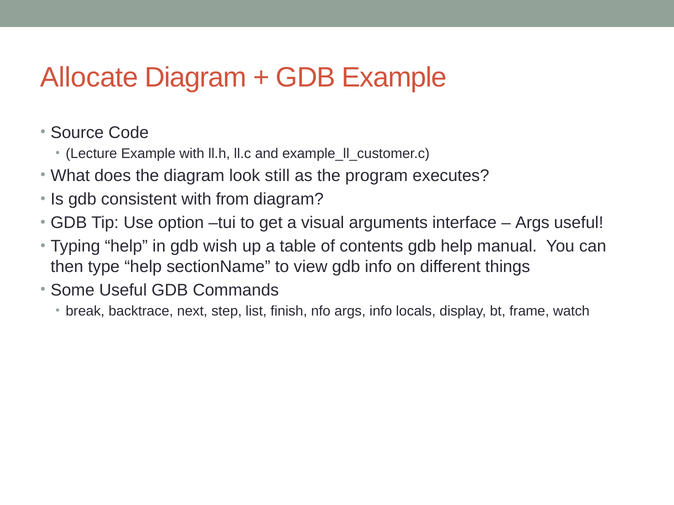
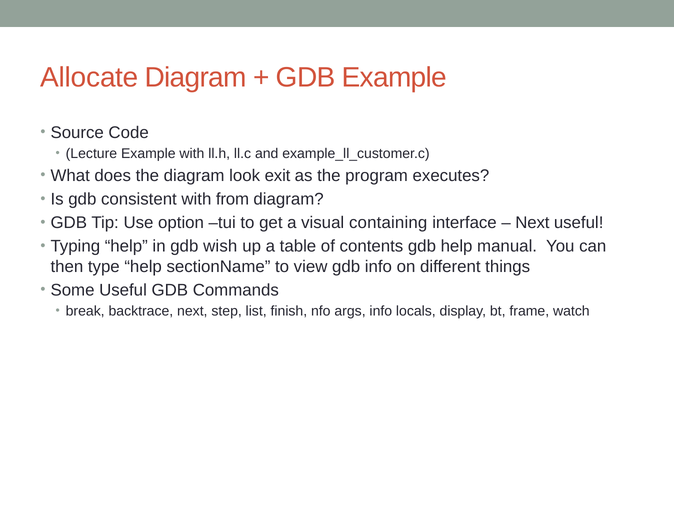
still: still -> exit (278, 176)
arguments: arguments -> containing (388, 223)
Args: Args -> Next (532, 223)
